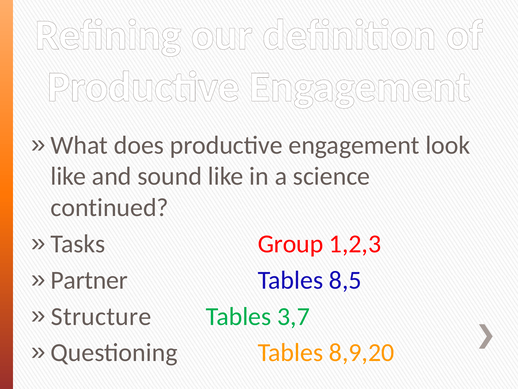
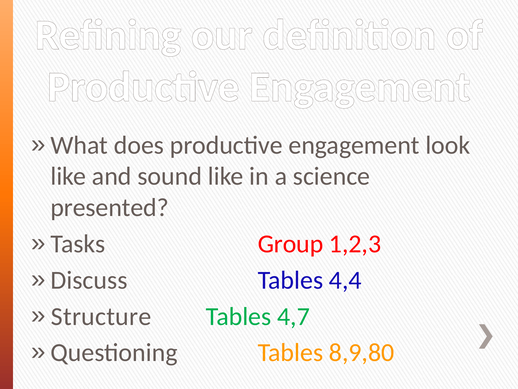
continued: continued -> presented (110, 207)
Partner: Partner -> Discuss (89, 280)
8,5: 8,5 -> 4,4 (345, 280)
3,7: 3,7 -> 4,7 (294, 316)
8,9,20: 8,9,20 -> 8,9,80 (362, 352)
